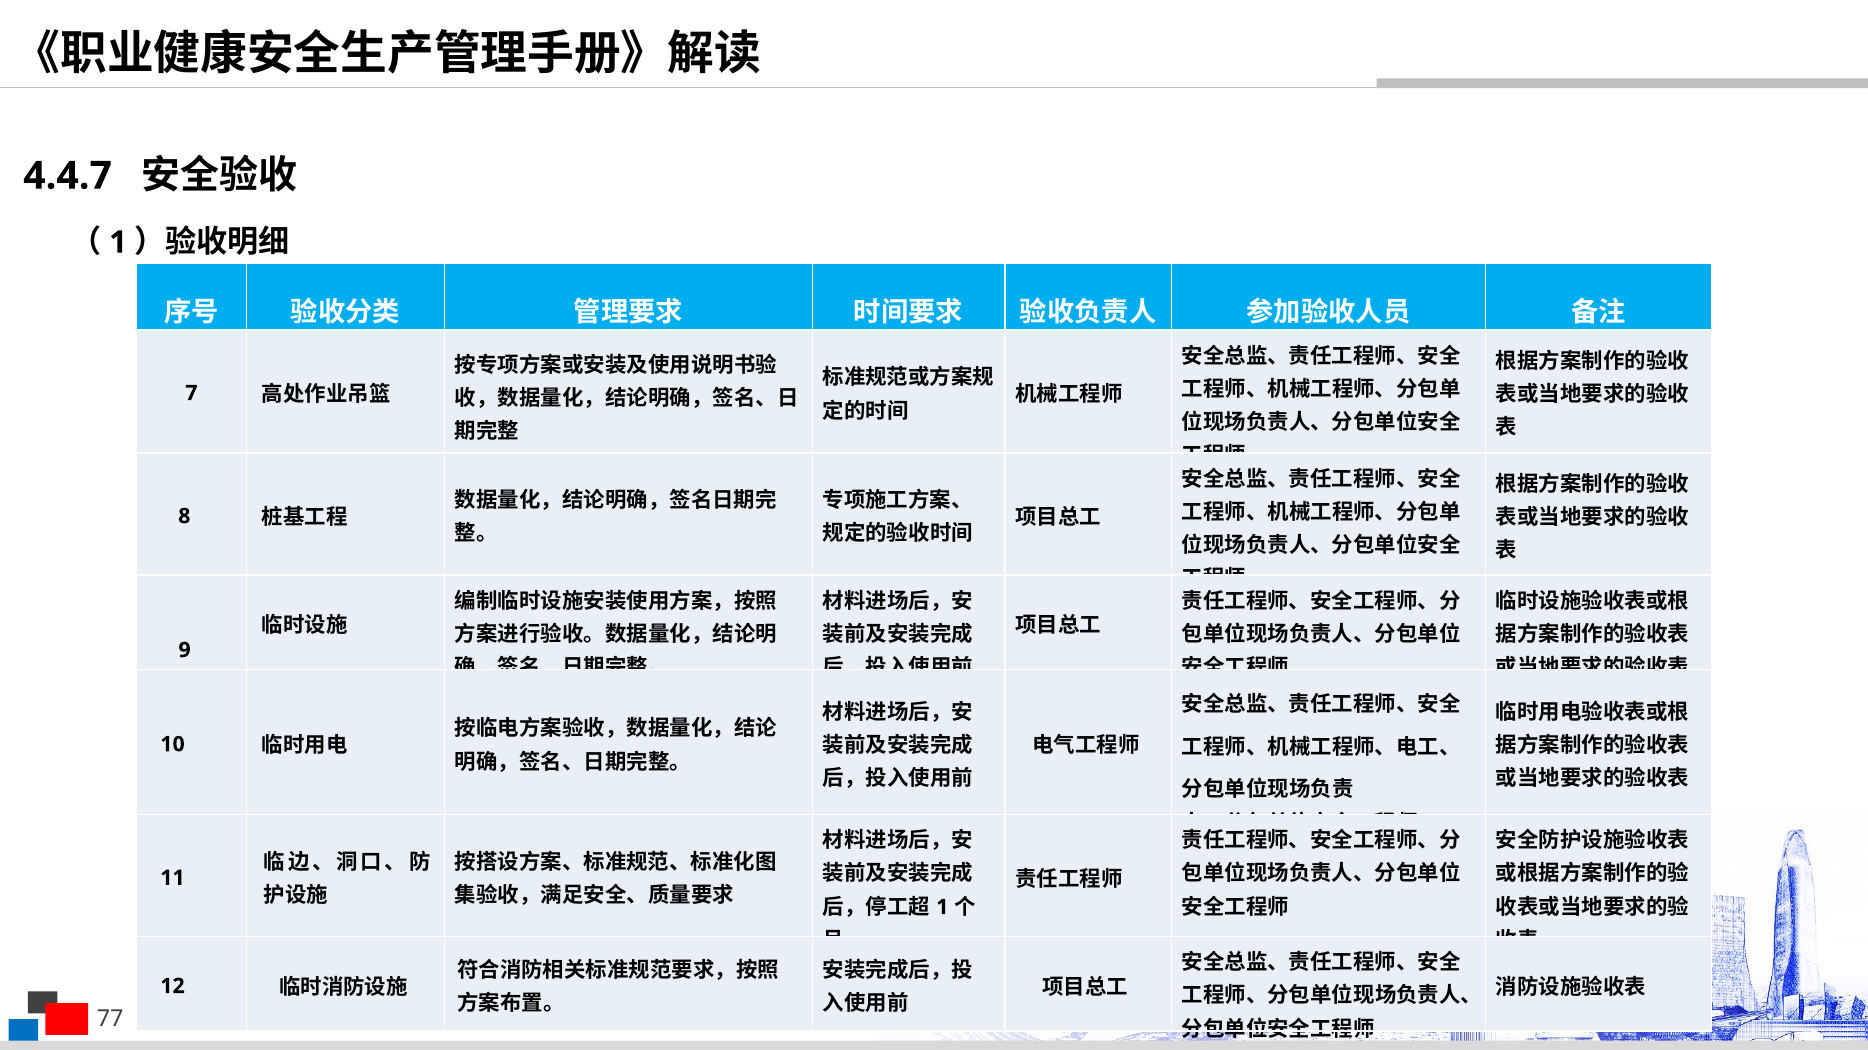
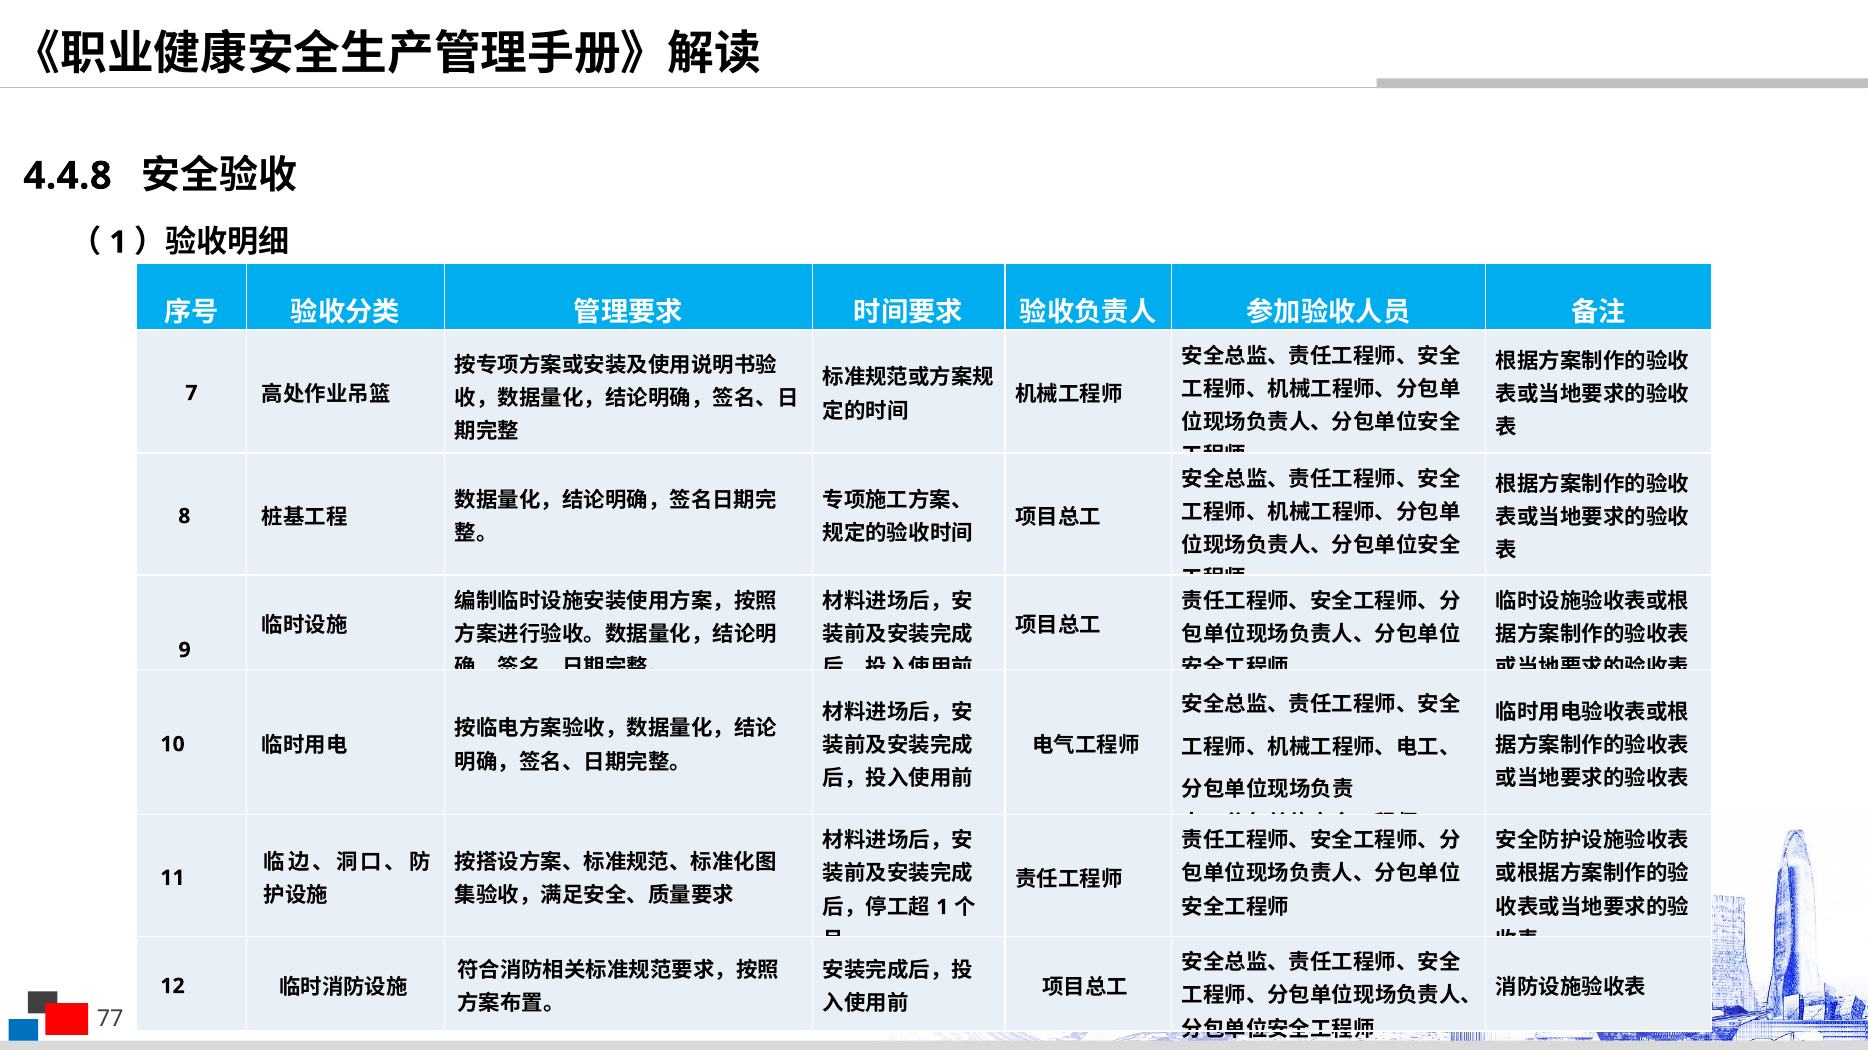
4.4.7: 4.4.7 -> 4.4.8 (68, 176)
